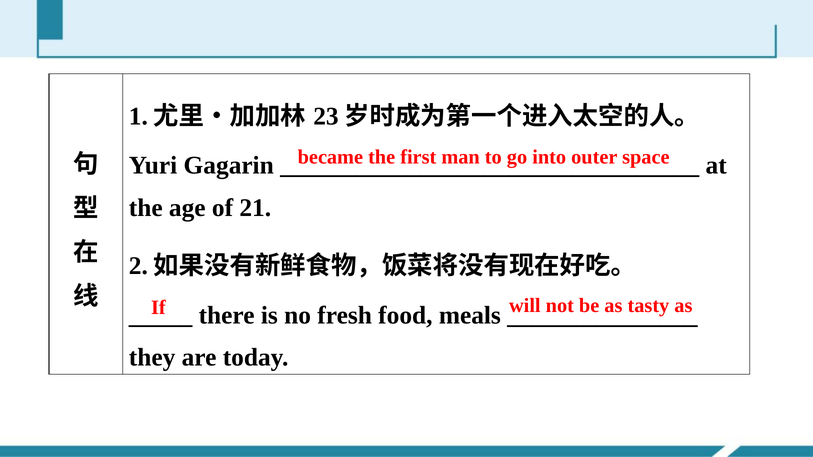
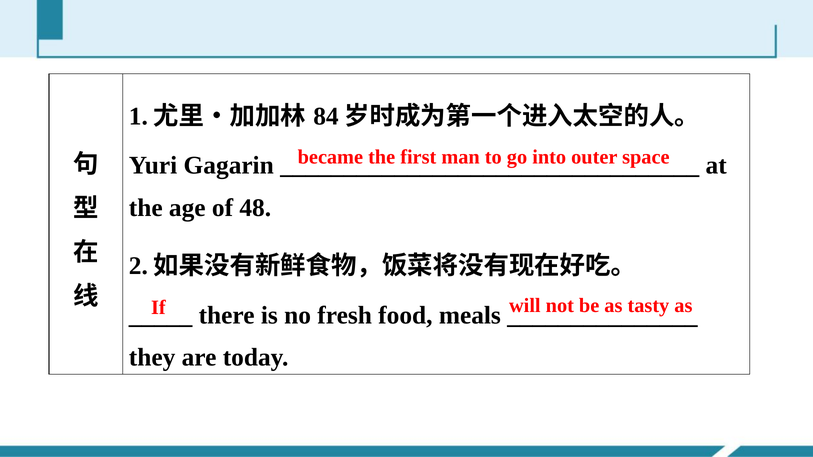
23: 23 -> 84 (326, 116)
21: 21 -> 48 (255, 208)
